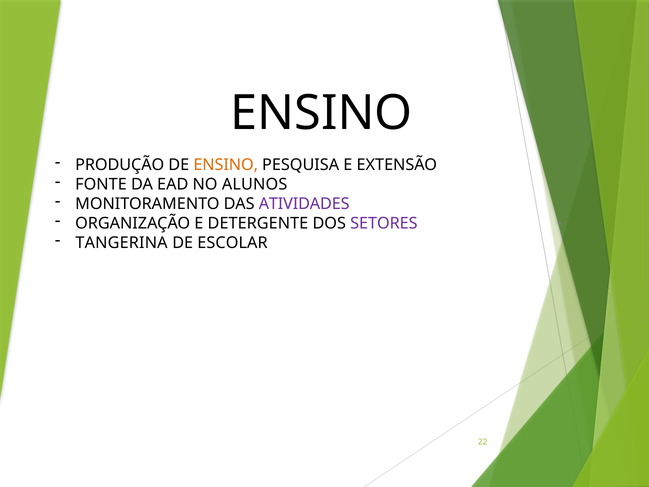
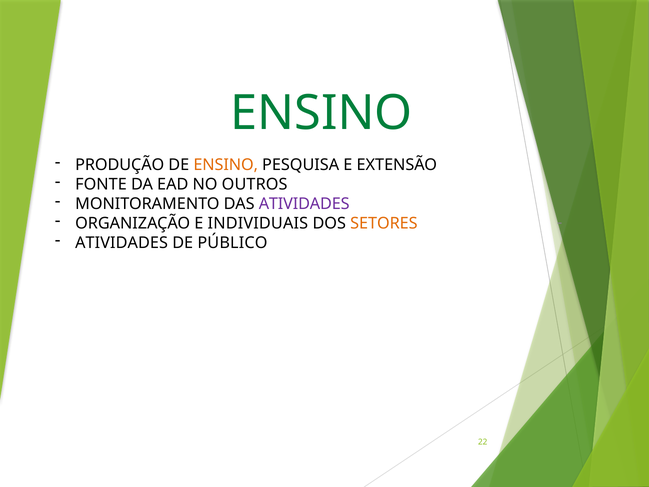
ENSINO colour: black -> green (321, 113)
ALUNOS: ALUNOS -> OUTROS (255, 184)
DETERGENTE: DETERGENTE -> INDIVIDUAIS (258, 223)
SETORES colour: purple -> orange (384, 223)
TANGERINA: TANGERINA -> ATIVIDADES (122, 243)
ESCOLAR: ESCOLAR -> PÚBLICO (232, 243)
